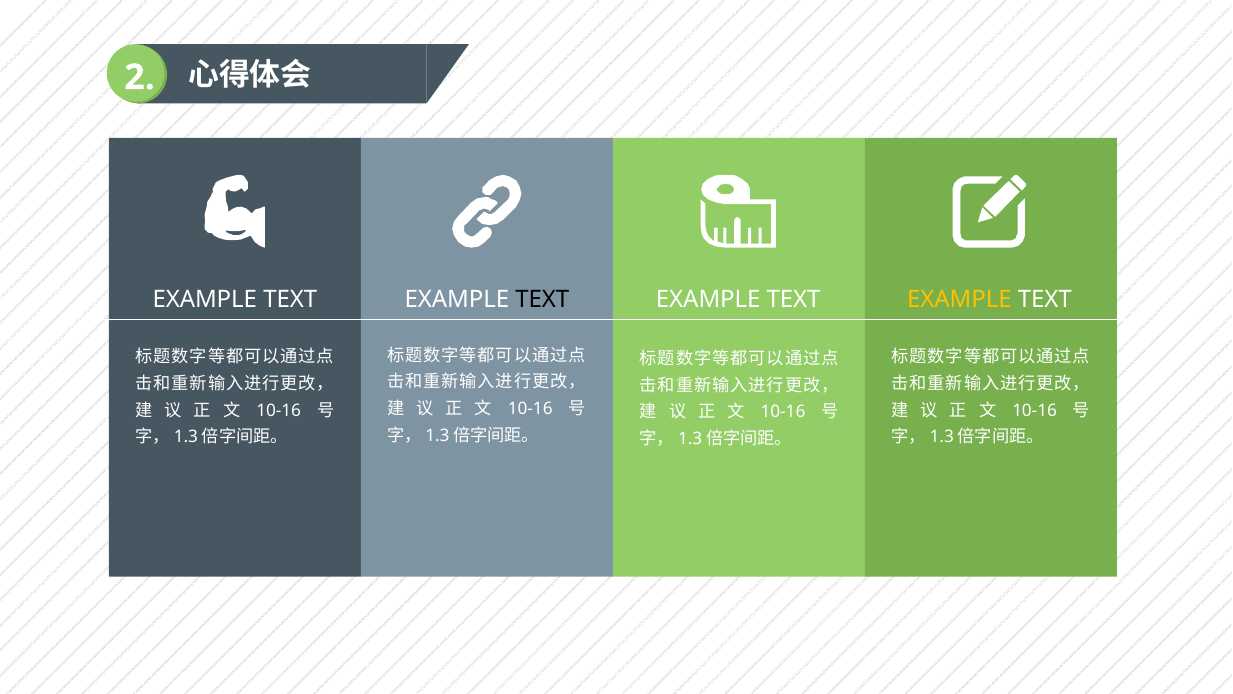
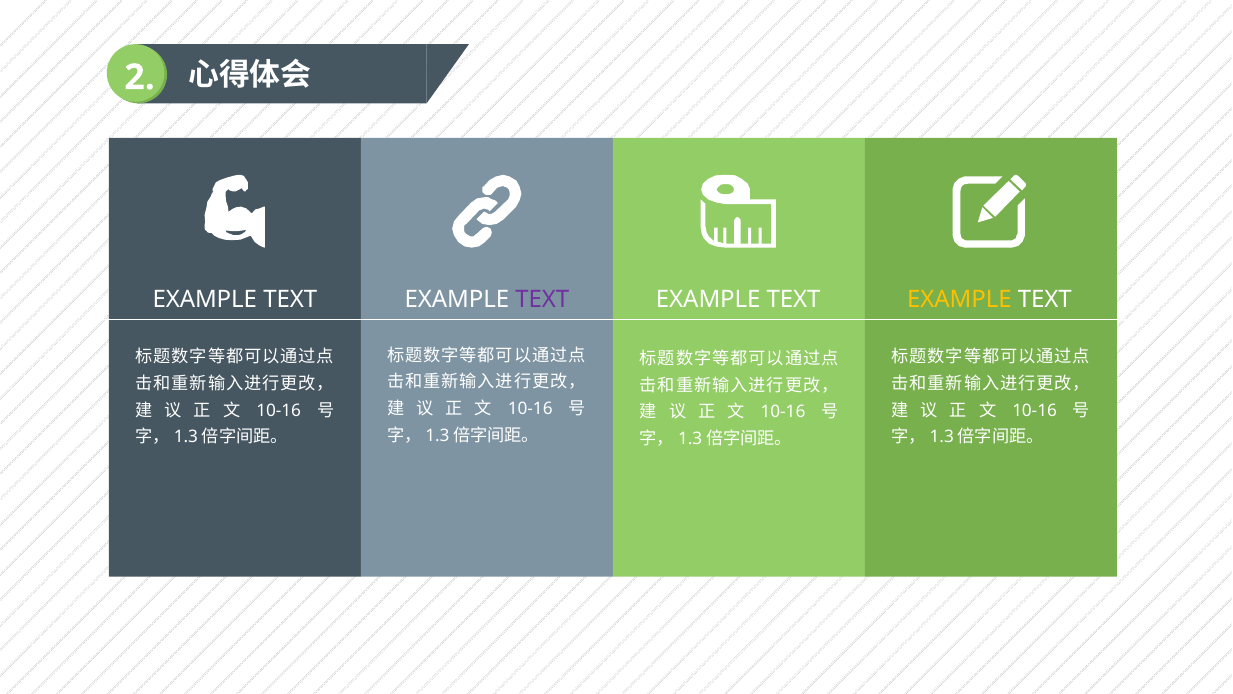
TEXT colour: black -> purple (542, 299)
